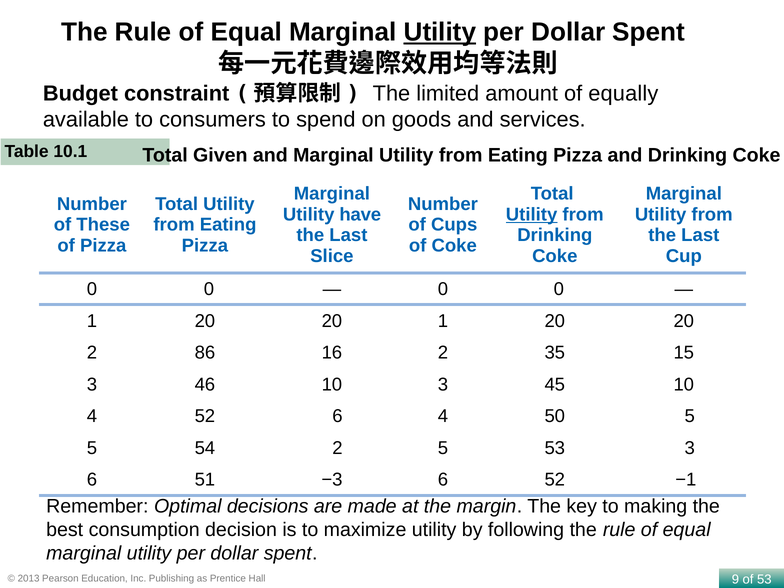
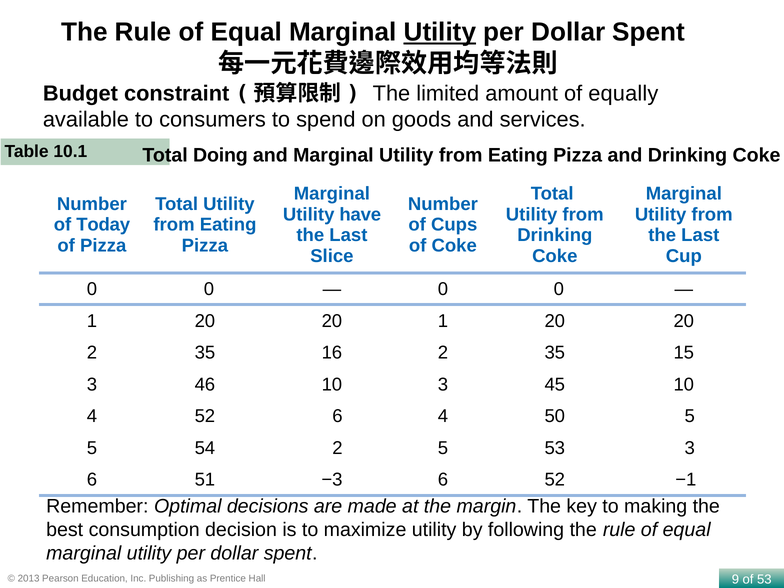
Given: Given -> Doing (220, 155)
Utility underline: present -> none (532, 214)
These: These -> Today (103, 225)
86: 86 -> 35 (205, 353)
